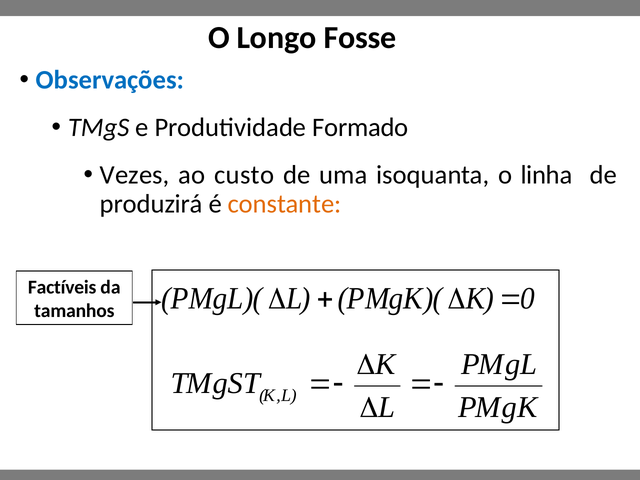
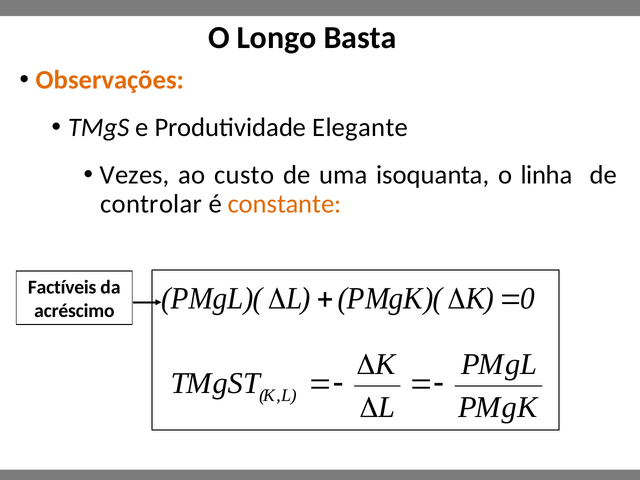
Fosse: Fosse -> Basta (360, 38)
Observações colour: blue -> orange (110, 80)
Formado: Formado -> Elegante (360, 127)
produzirá: produzirá -> controlar (151, 204)
tamanhos: tamanhos -> acréscimo (74, 311)
